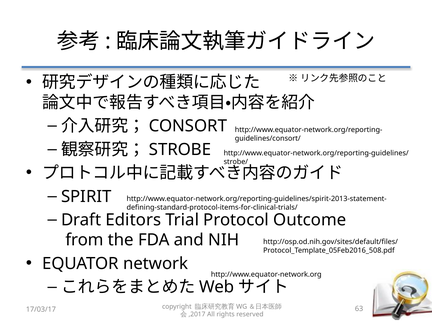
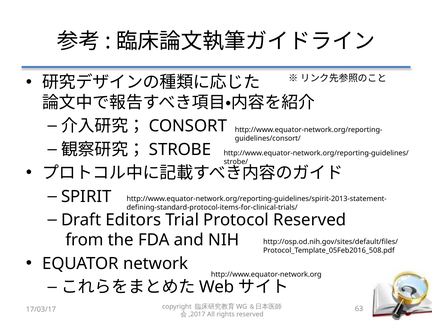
Protocol Outcome: Outcome -> Reserved (310, 220)
